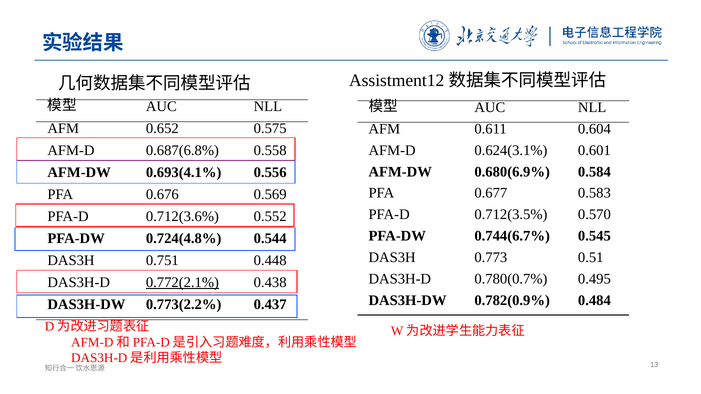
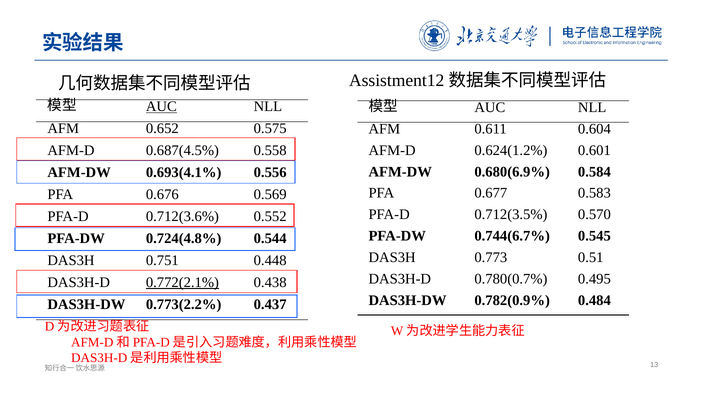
AUC underline: none -> present (161, 107)
0.624(3.1%: 0.624(3.1% -> 0.624(1.2% (511, 150)
0.687(6.8%: 0.687(6.8% -> 0.687(4.5% (182, 151)
